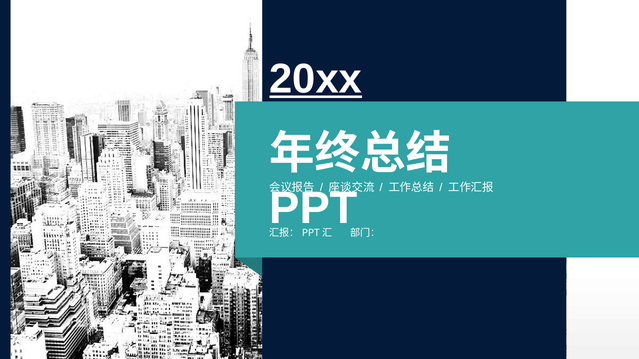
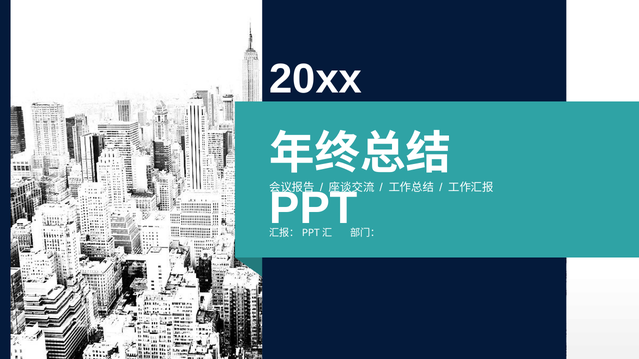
20xx underline: present -> none (316, 79)
